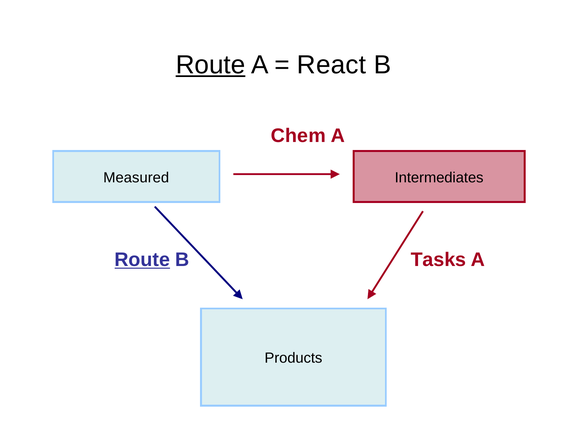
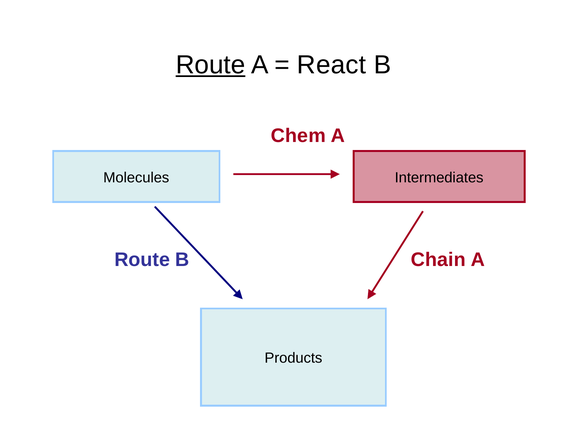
Measured: Measured -> Molecules (136, 177)
Tasks: Tasks -> Chain (438, 259)
Route underline: present -> none (142, 259)
